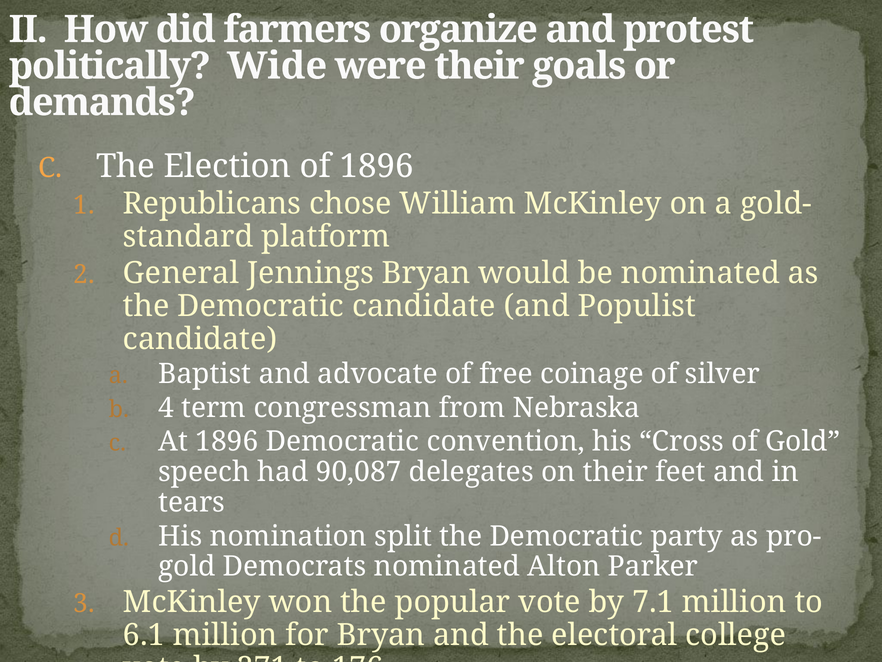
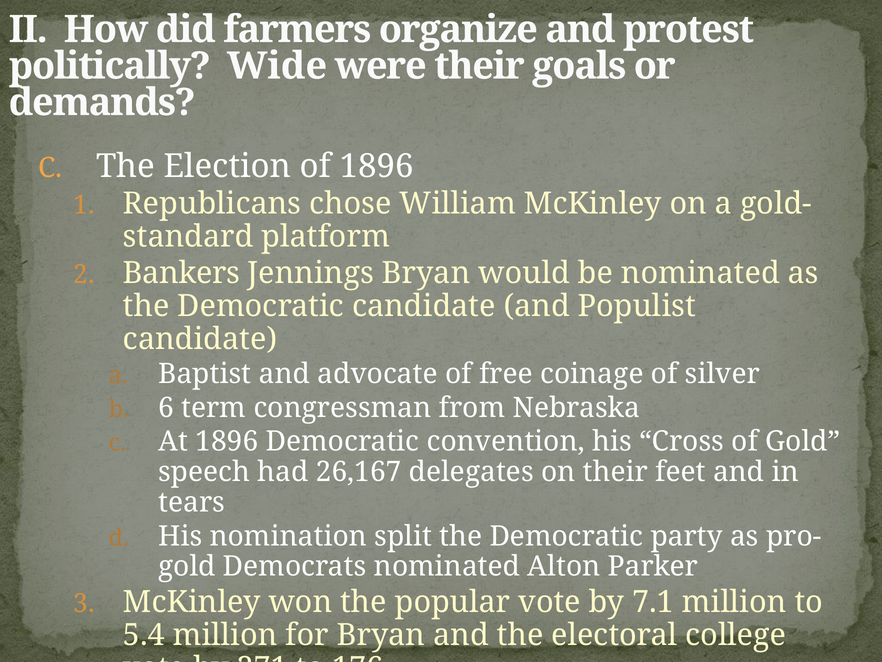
General: General -> Bankers (181, 273)
4: 4 -> 6 (166, 408)
90,087: 90,087 -> 26,167 (359, 472)
6.1: 6.1 -> 5.4 (144, 635)
